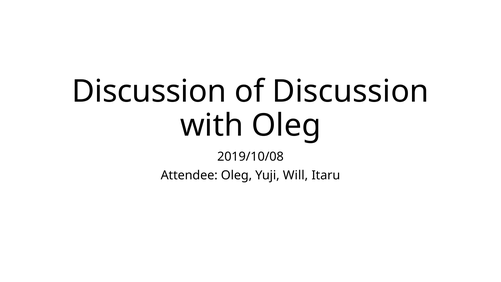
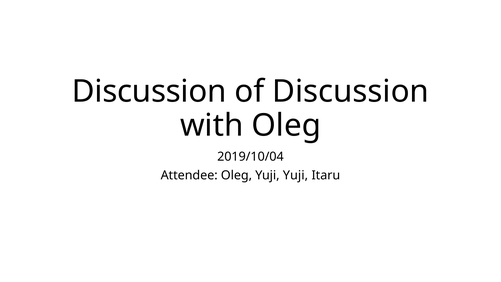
2019/10/08: 2019/10/08 -> 2019/10/04 (250, 157)
Yuji Will: Will -> Yuji (295, 175)
